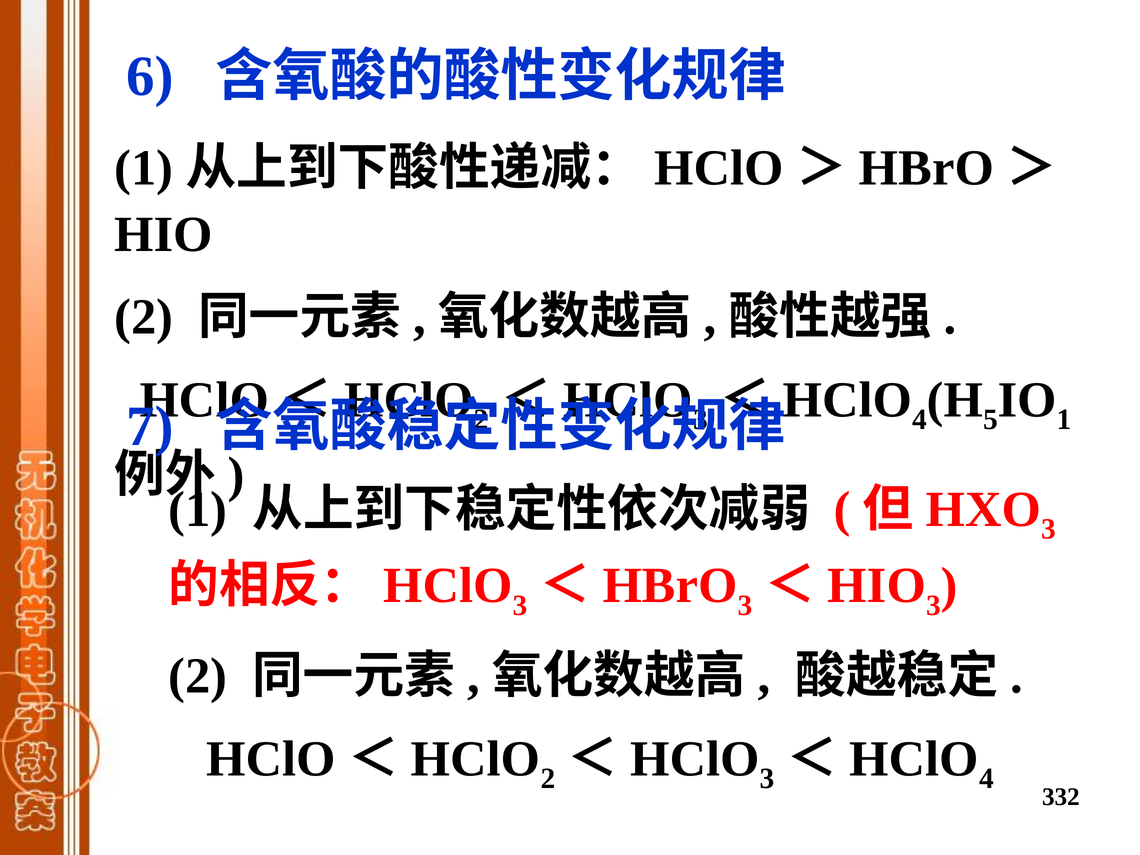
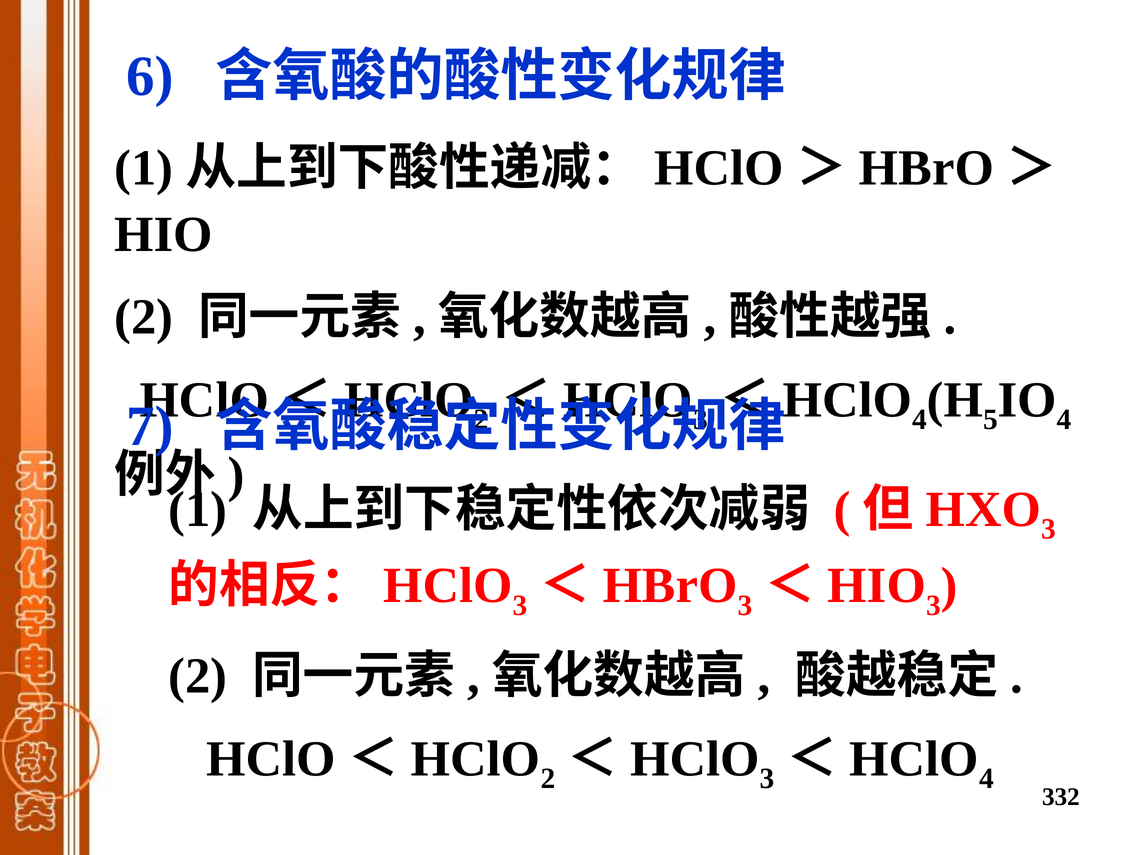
1: 1 -> 4 (1064, 419)
